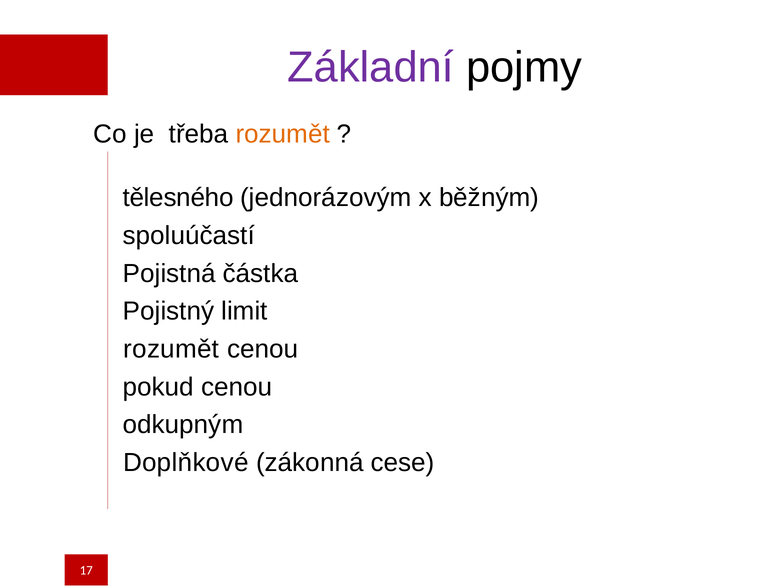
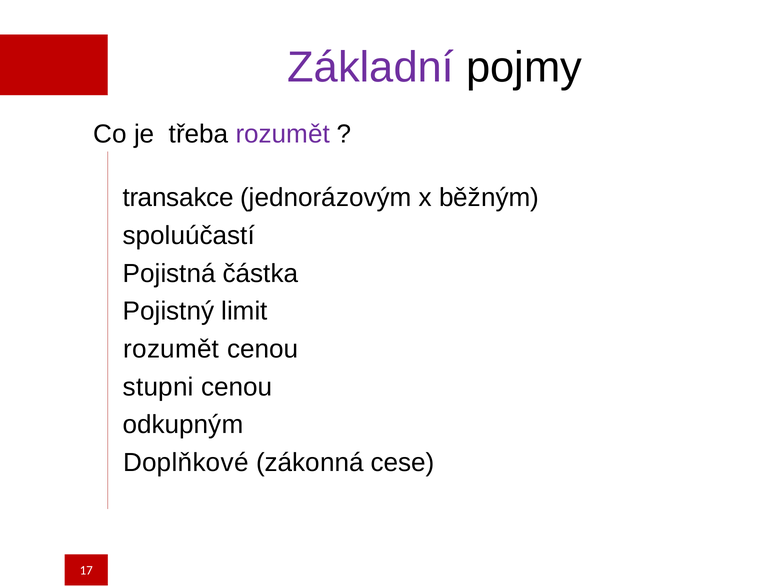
rozumět colour: orange -> purple (283, 134)
tělesného: tělesného -> transakce (178, 198)
pokud: pokud -> stupni (158, 387)
